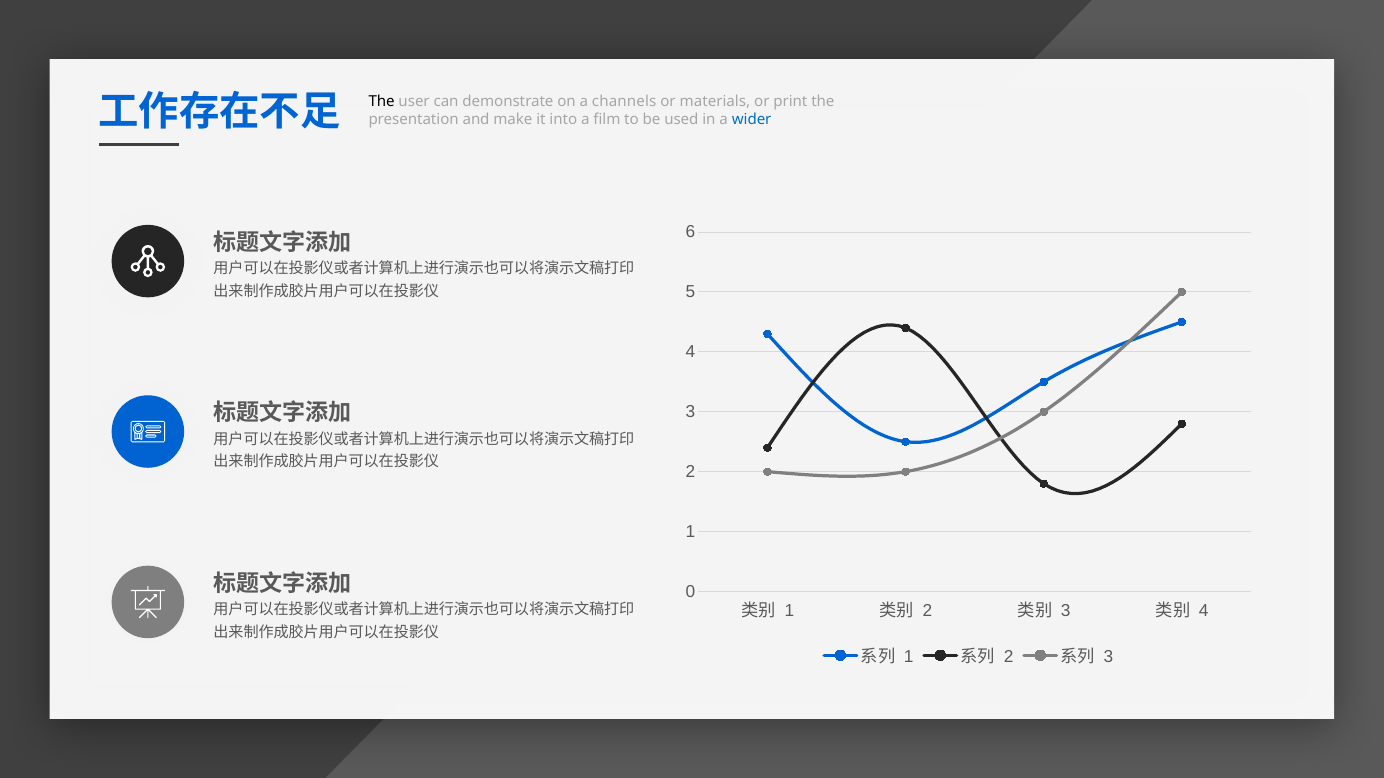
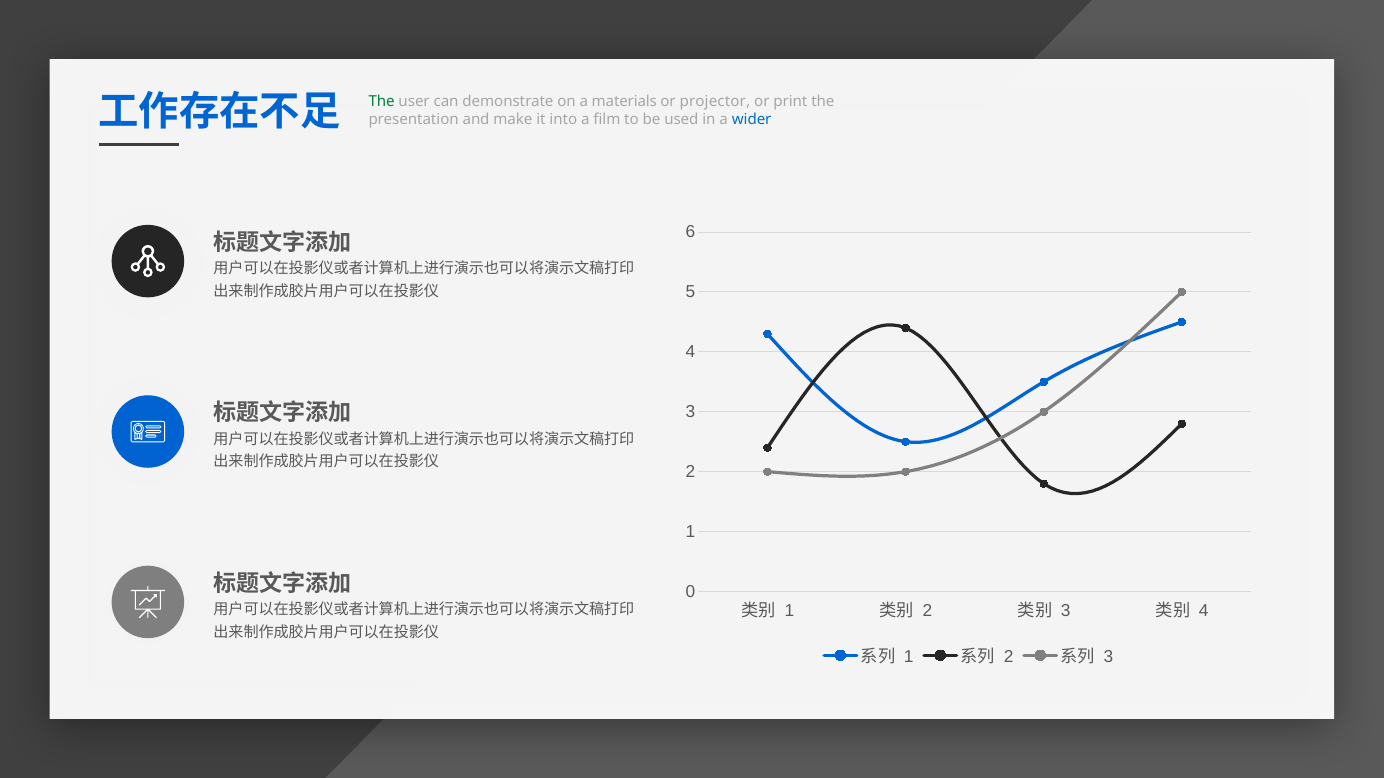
The colour: black -> green (382, 102)
channels: channels -> materials (624, 102)
materials: materials -> projector (715, 102)
